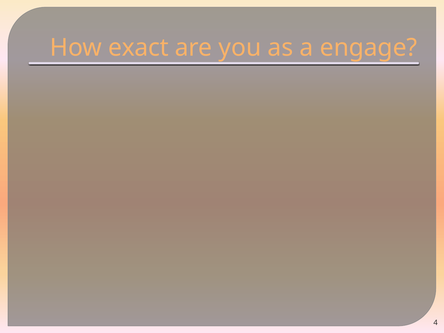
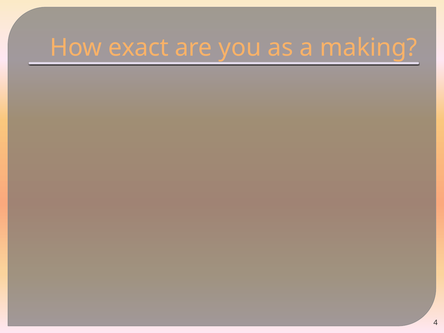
engage: engage -> making (369, 48)
